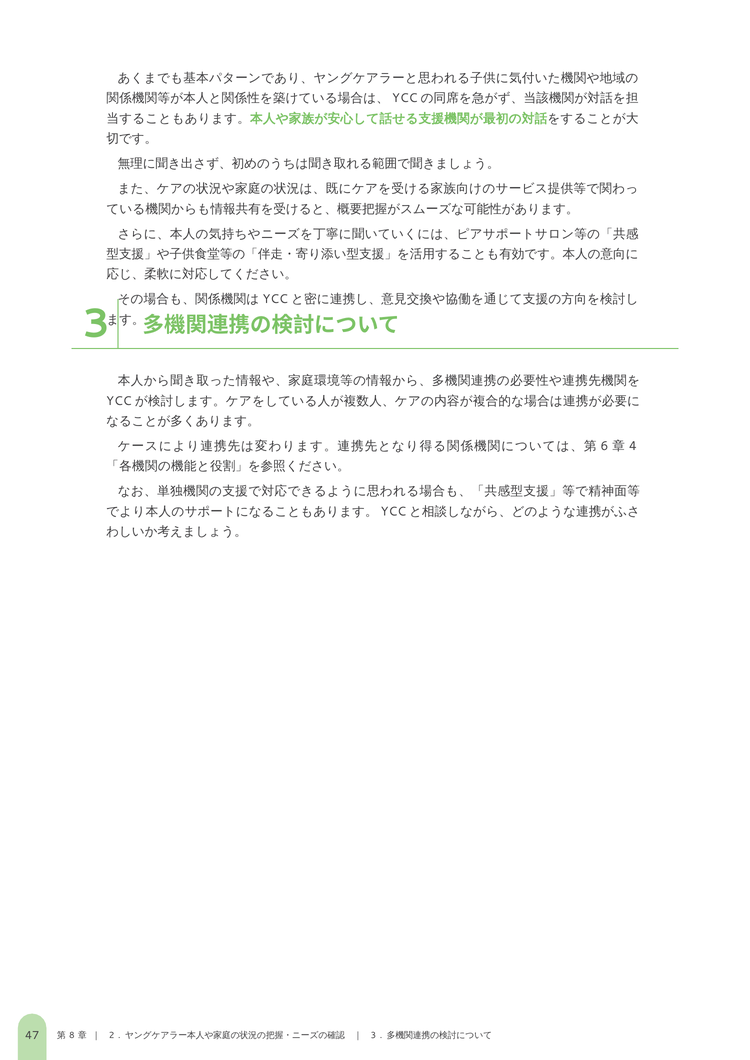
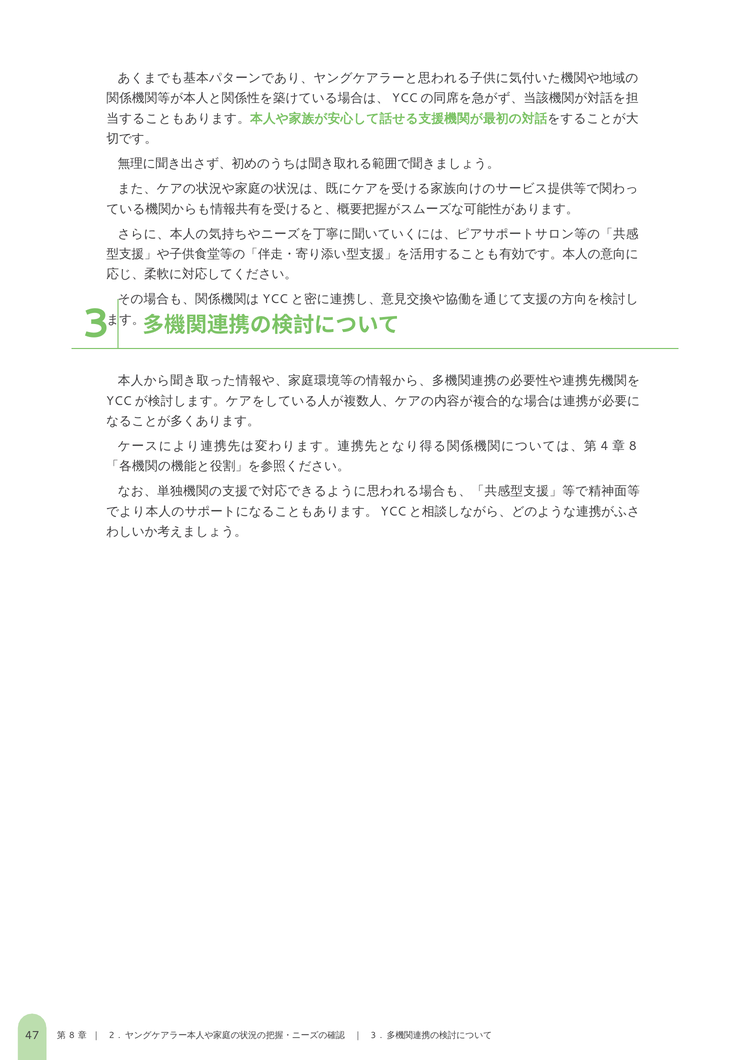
6: 6 -> 4 (604, 446)
4: 4 -> 8 (633, 446)
